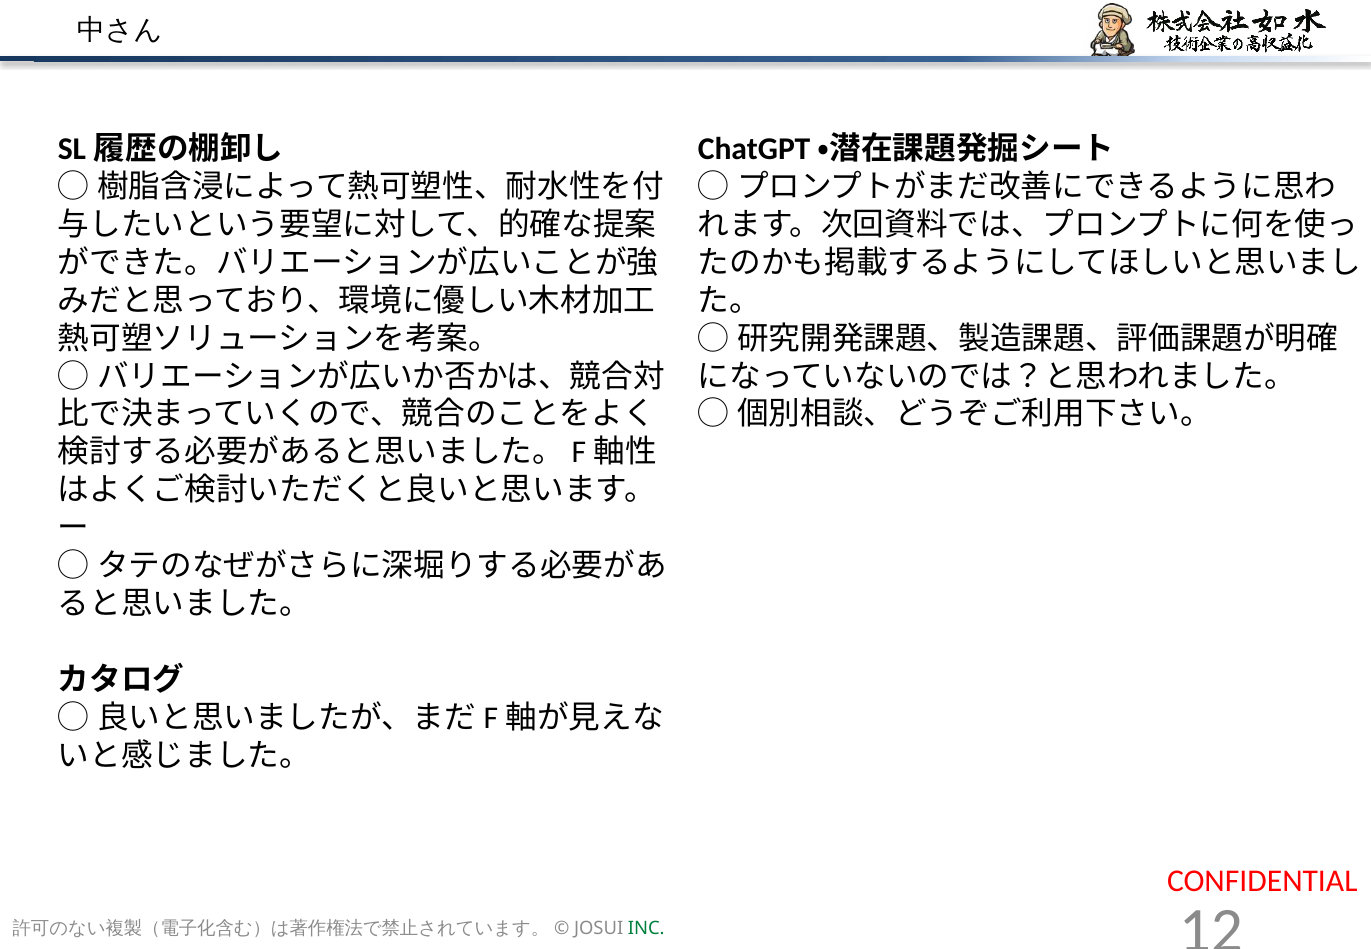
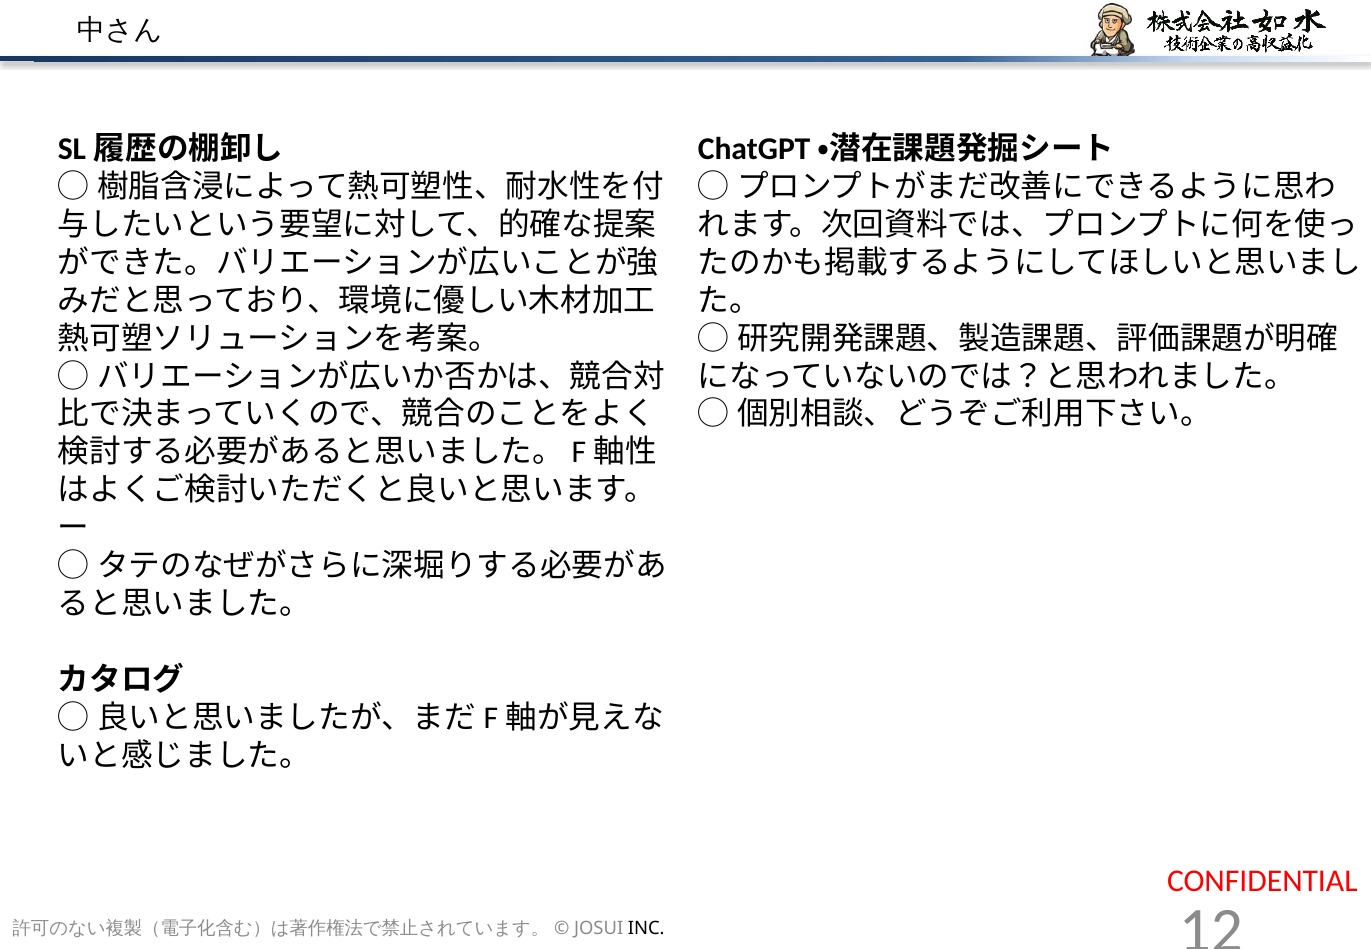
INC colour: green -> black (646, 928)
